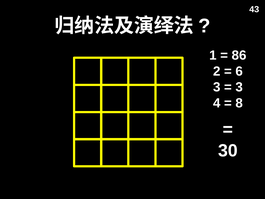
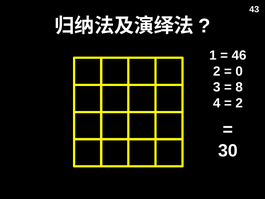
86: 86 -> 46 (239, 55)
6: 6 -> 0 (239, 71)
3: 3 -> 8 (239, 87)
8: 8 -> 2 (239, 103)
